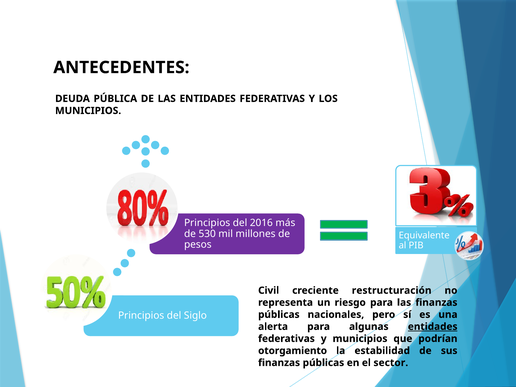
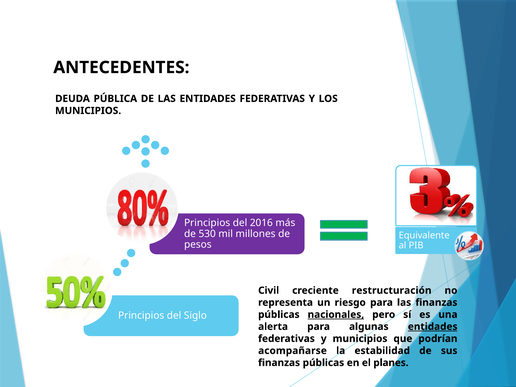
nacionales underline: none -> present (336, 315)
otorgamiento: otorgamiento -> acompañarse (292, 351)
sector: sector -> planes (391, 363)
